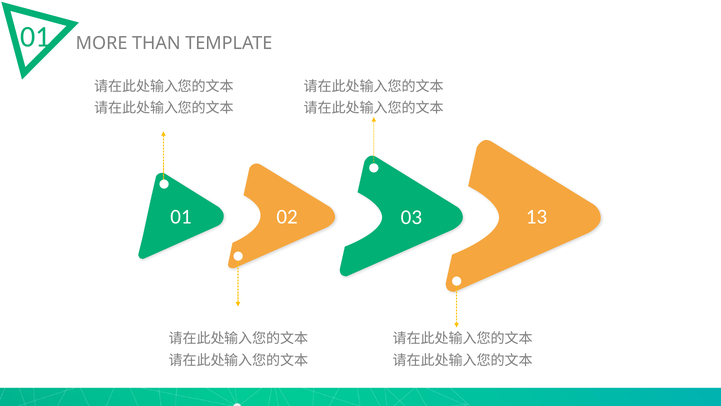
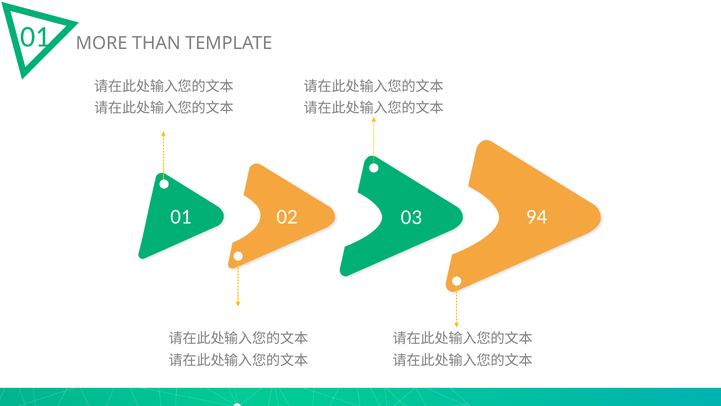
13: 13 -> 94 (537, 217)
